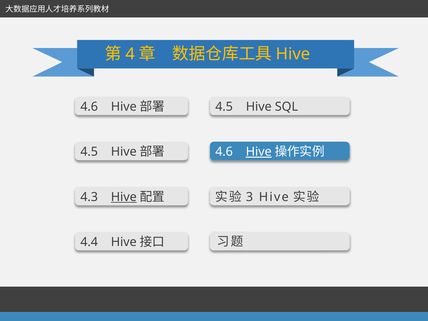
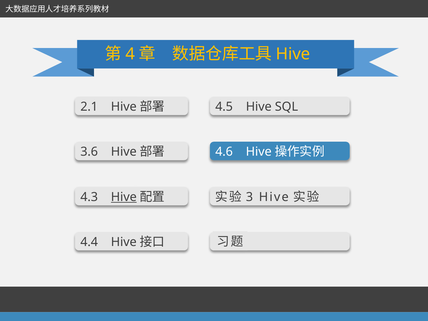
4.6: 4.6 -> 2.1 (89, 107)
4.5: 4.5 -> 3.6 (89, 152)
Hive underline: present -> none (259, 152)
